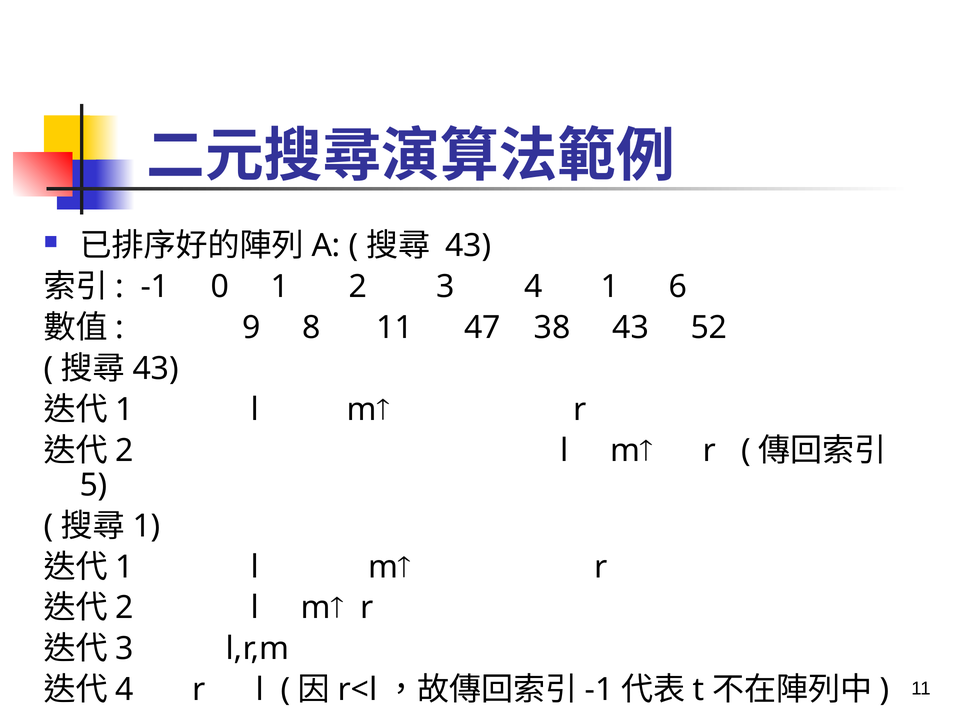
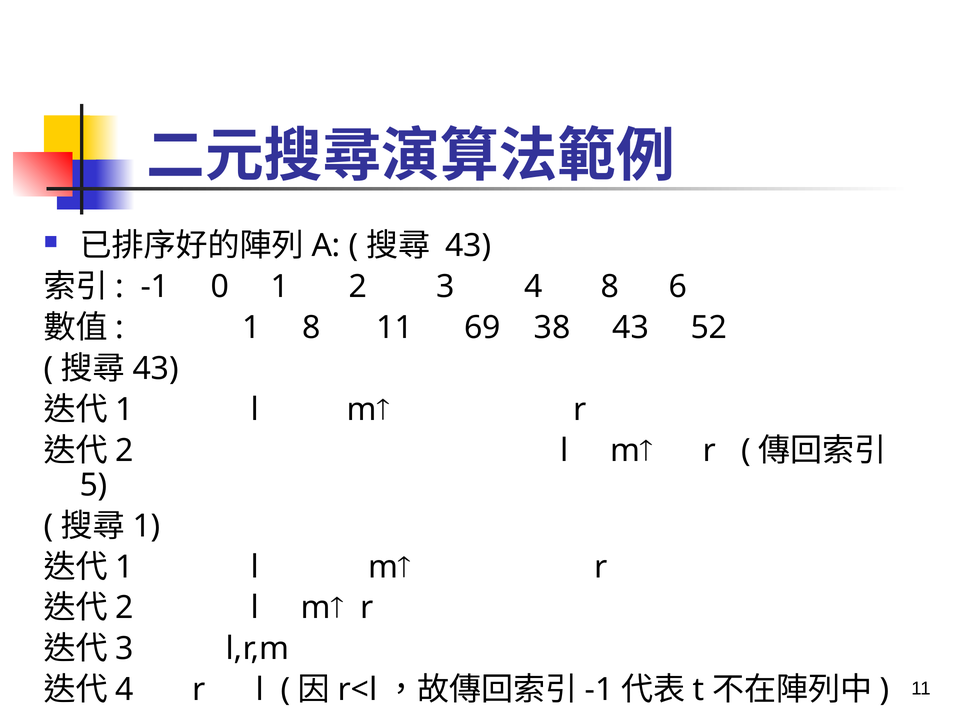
4 1: 1 -> 8 (610, 287)
9: 9 -> 1 (252, 328)
47: 47 -> 69 (482, 328)
